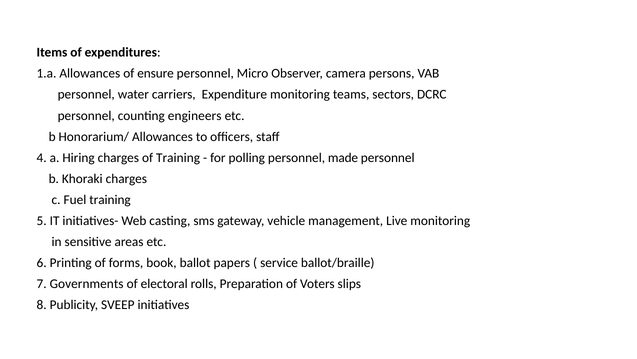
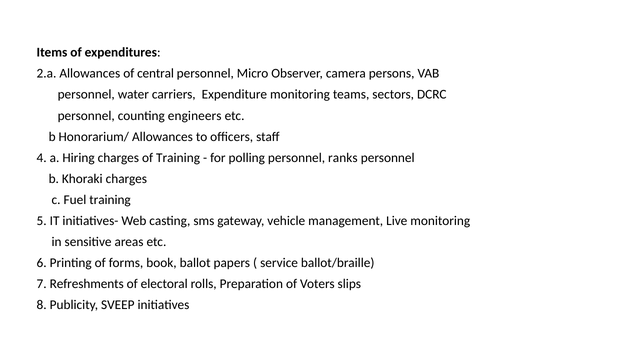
1.a: 1.a -> 2.a (46, 73)
ensure: ensure -> central (156, 73)
made: made -> ranks (343, 157)
Governments: Governments -> Refreshments (87, 283)
